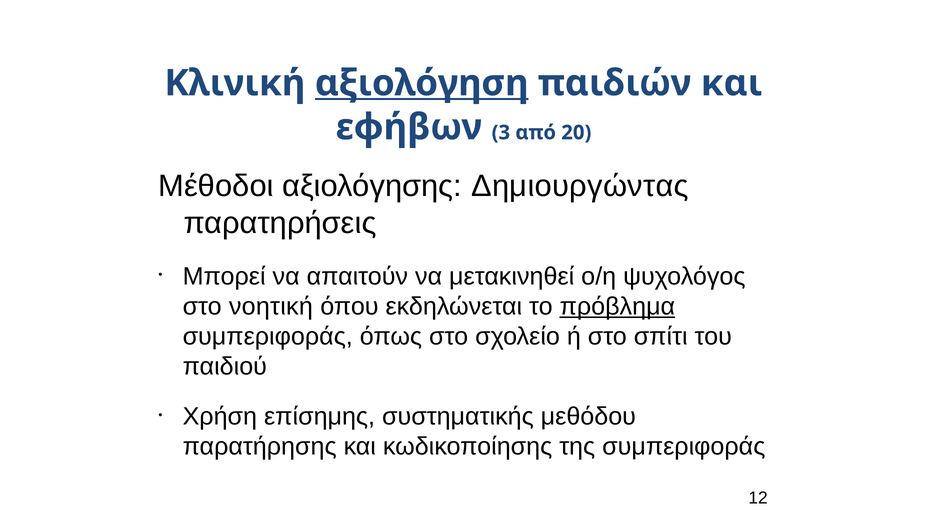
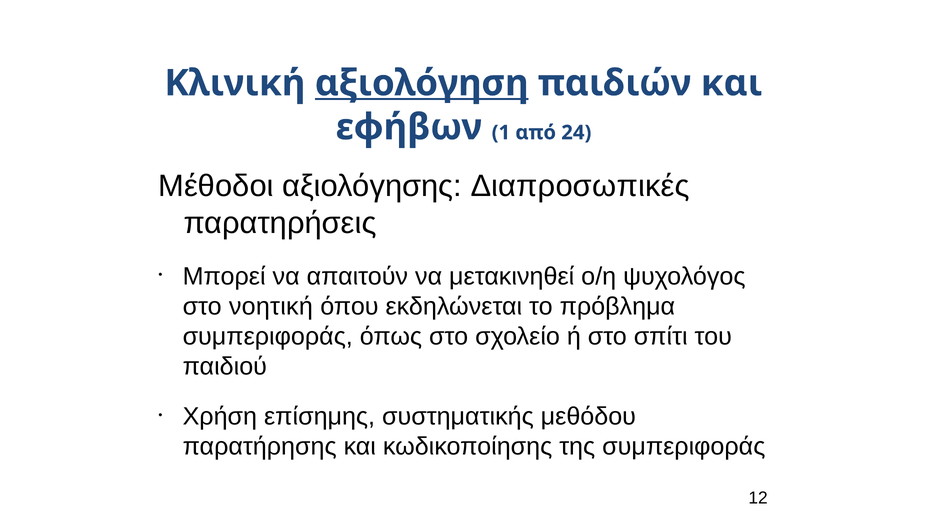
3: 3 -> 1 (501, 133)
20: 20 -> 24 (576, 133)
Δημιουργώντας: Δημιουργώντας -> Διαπροσωπικές (580, 186)
πρόβλημα underline: present -> none (617, 307)
